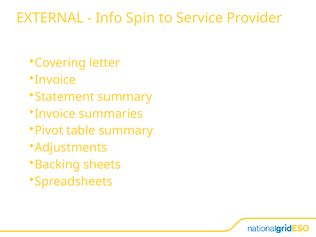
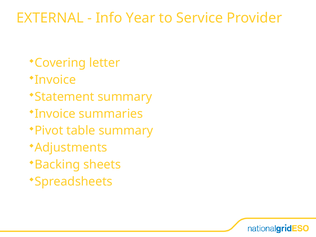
Spin: Spin -> Year (141, 18)
